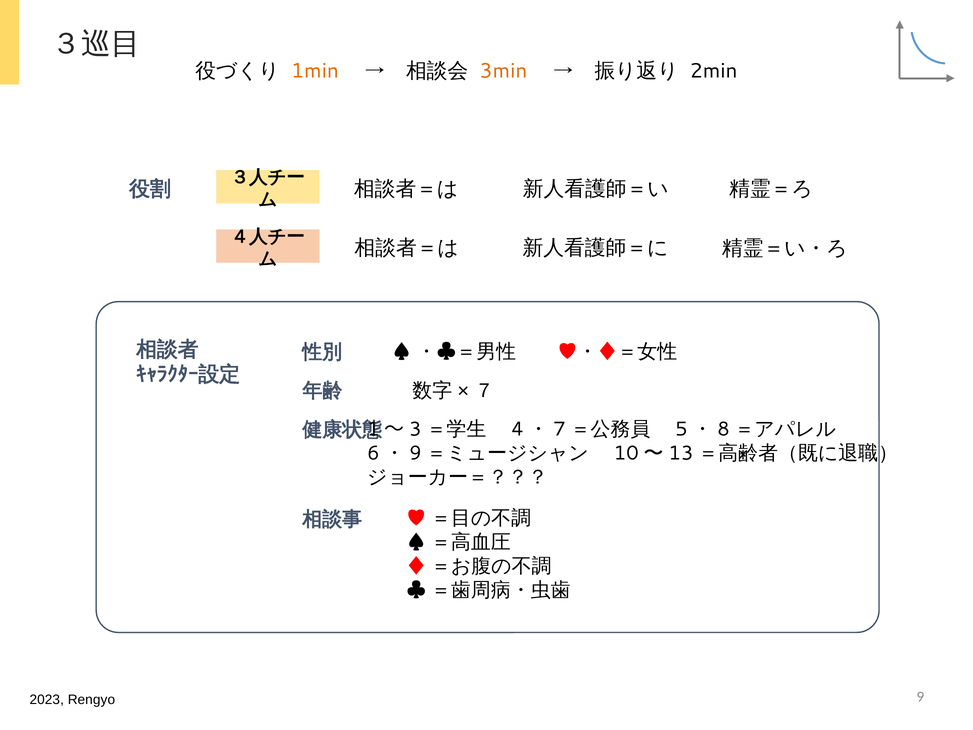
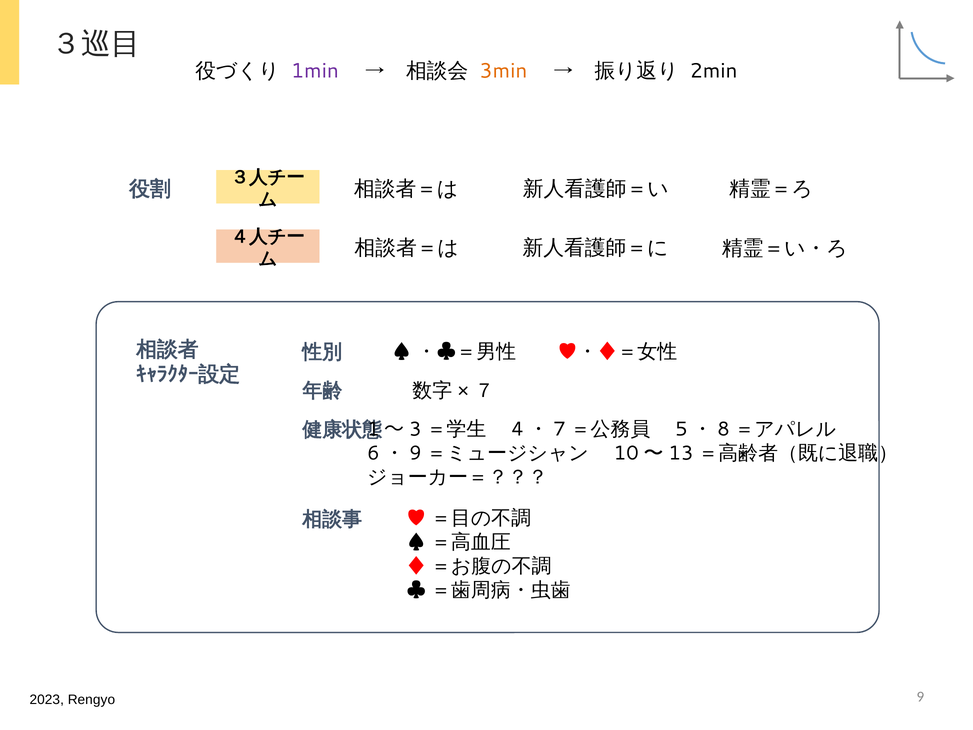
1min colour: orange -> purple (315, 71)
